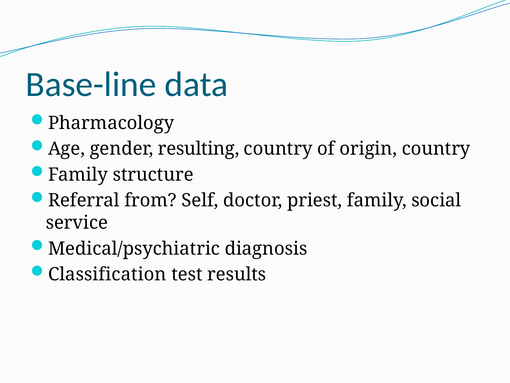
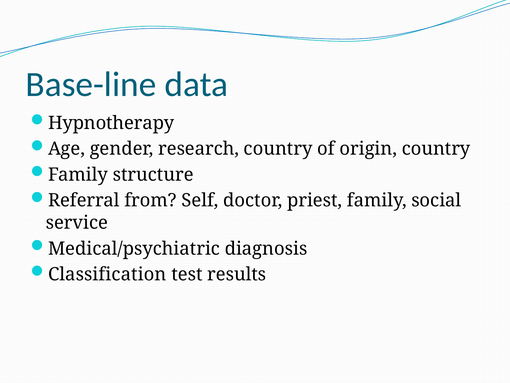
Pharmacology: Pharmacology -> Hypnotherapy (111, 123)
resulting: resulting -> research (199, 149)
